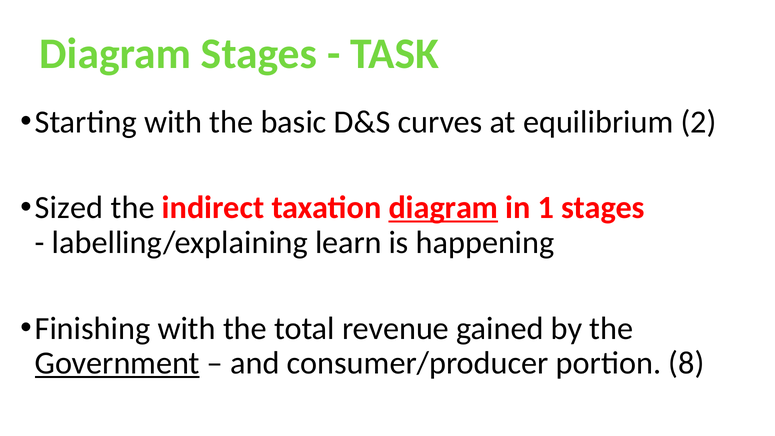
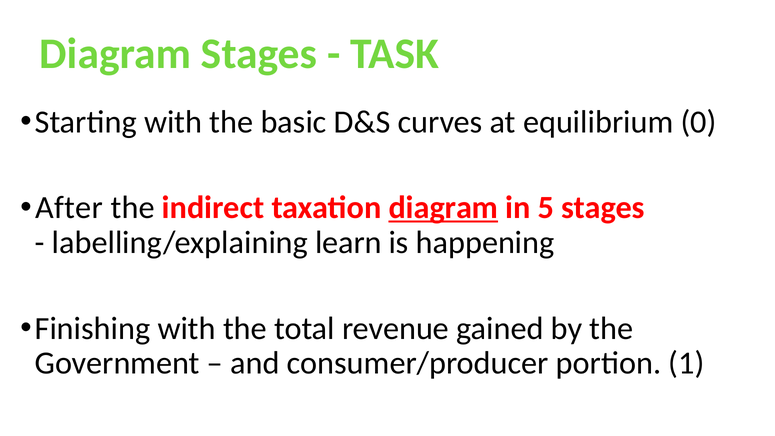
2: 2 -> 0 (699, 122)
Sized: Sized -> After (69, 208)
1: 1 -> 5 (546, 208)
Government underline: present -> none (117, 363)
8: 8 -> 1 (686, 363)
